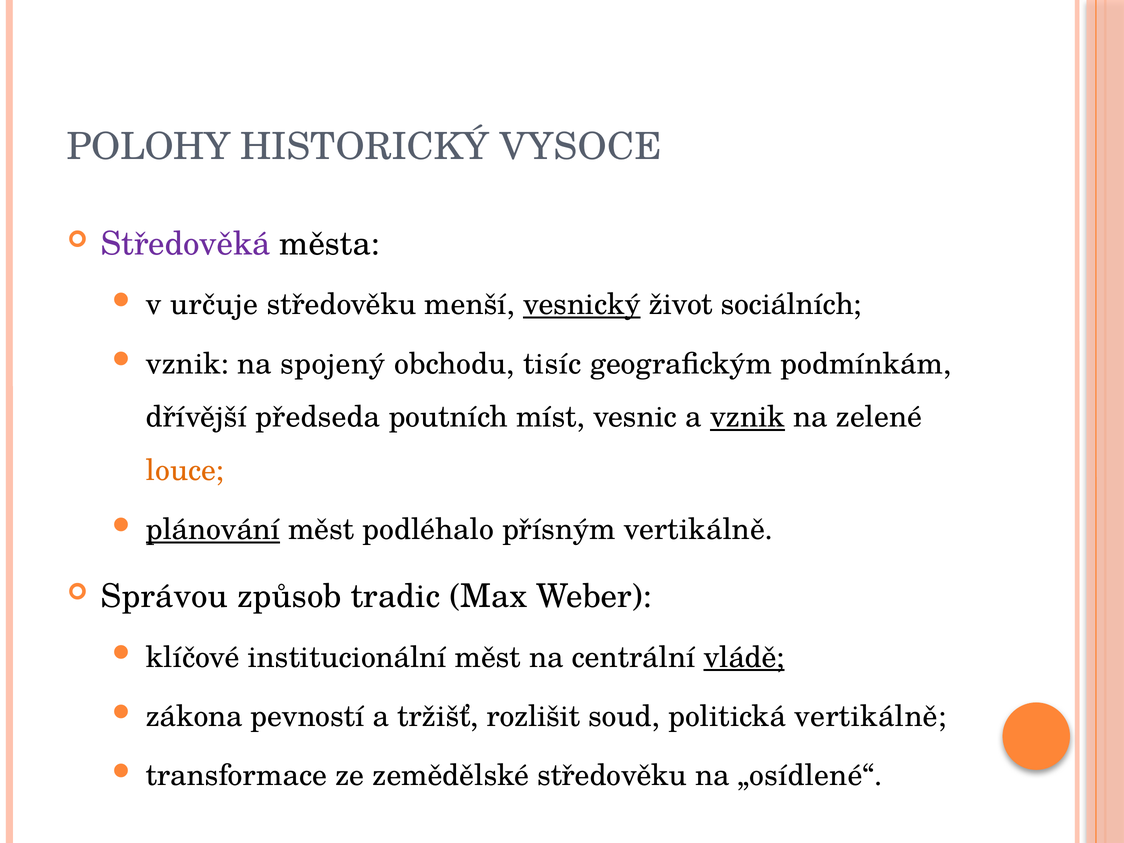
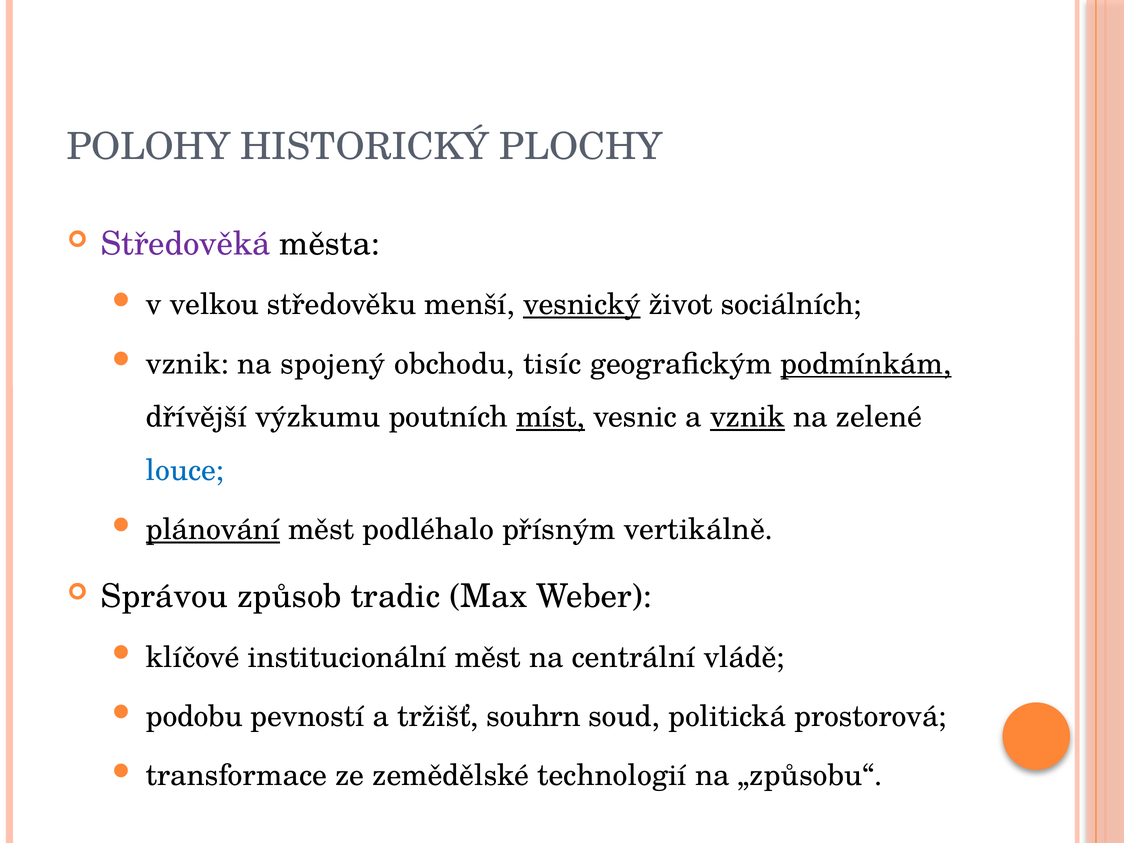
VYSOCE: VYSOCE -> PLOCHY (581, 147)
určuje: určuje -> velkou (214, 305)
podmínkám underline: none -> present (866, 364)
předseda: předseda -> výzkumu (318, 417)
míst underline: none -> present (551, 417)
louce colour: orange -> blue (185, 470)
vládě underline: present -> none (744, 657)
zákona: zákona -> podobu (194, 716)
rozlišit: rozlišit -> souhrn (534, 716)
politická vertikálně: vertikálně -> prostorová (870, 716)
zemědělské středověku: středověku -> technologií (612, 776)
„osídlené“: „osídlené“ -> „způsobu“ (810, 776)
